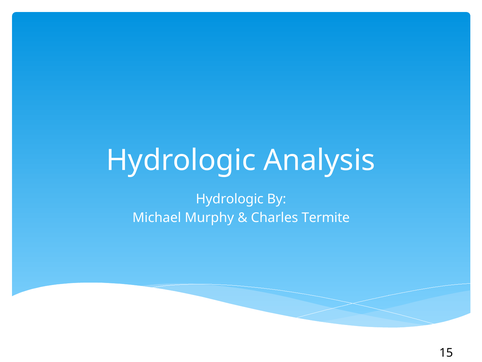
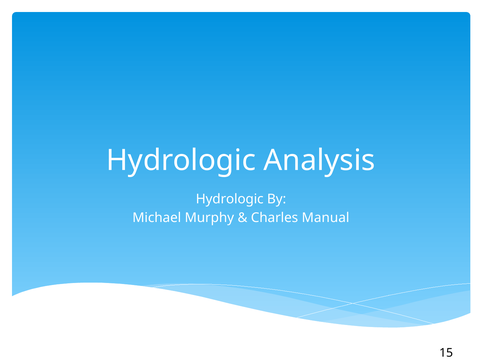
Termite: Termite -> Manual (326, 218)
